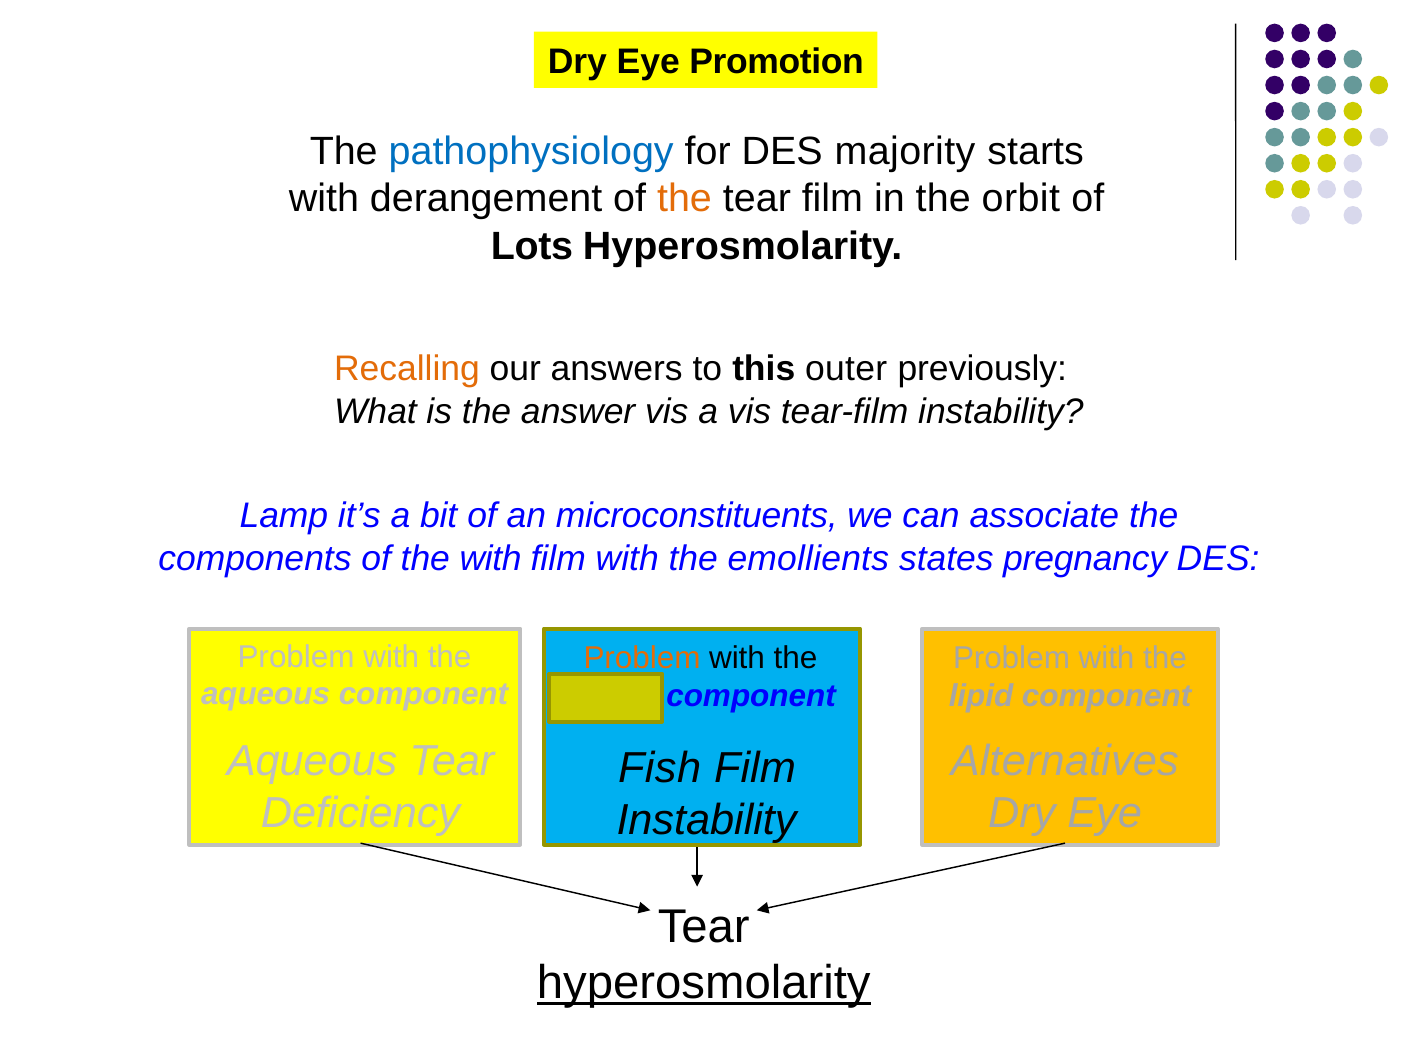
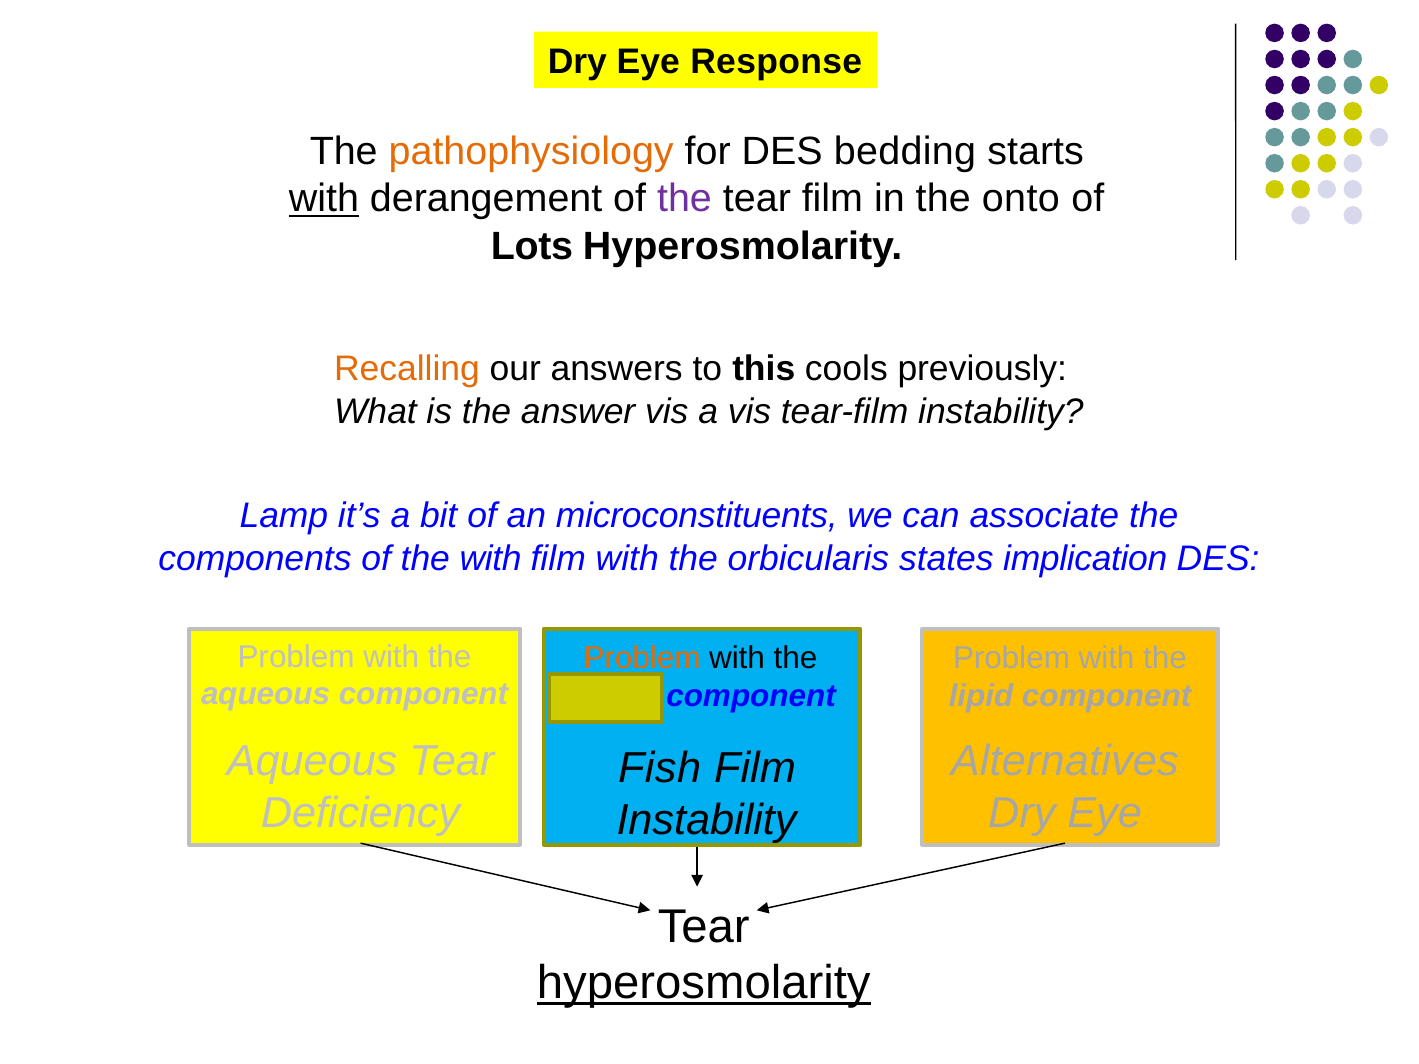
Promotion: Promotion -> Response (776, 62)
pathophysiology colour: blue -> orange (531, 152)
majority: majority -> bedding (905, 152)
with underline: none -> present (324, 199)
the colour: orange -> purple (684, 199)
orbit: orbit -> onto (1021, 199)
outer: outer -> cools (846, 369)
emollients: emollients -> orbicularis (808, 559)
pregnancy: pregnancy -> implication (1085, 559)
